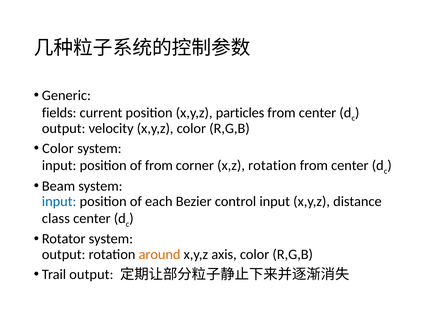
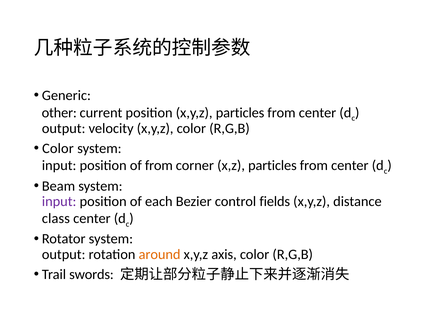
fields: fields -> other (59, 113)
x,z rotation: rotation -> particles (272, 166)
input colour: blue -> purple (59, 202)
control input: input -> fields (275, 202)
Trail output: output -> swords (91, 275)
